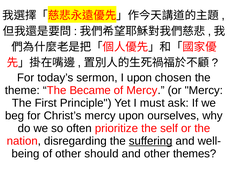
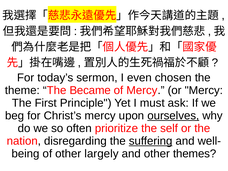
I upon: upon -> even (139, 78)
ourselves underline: none -> present (173, 116)
should: should -> largely (101, 154)
